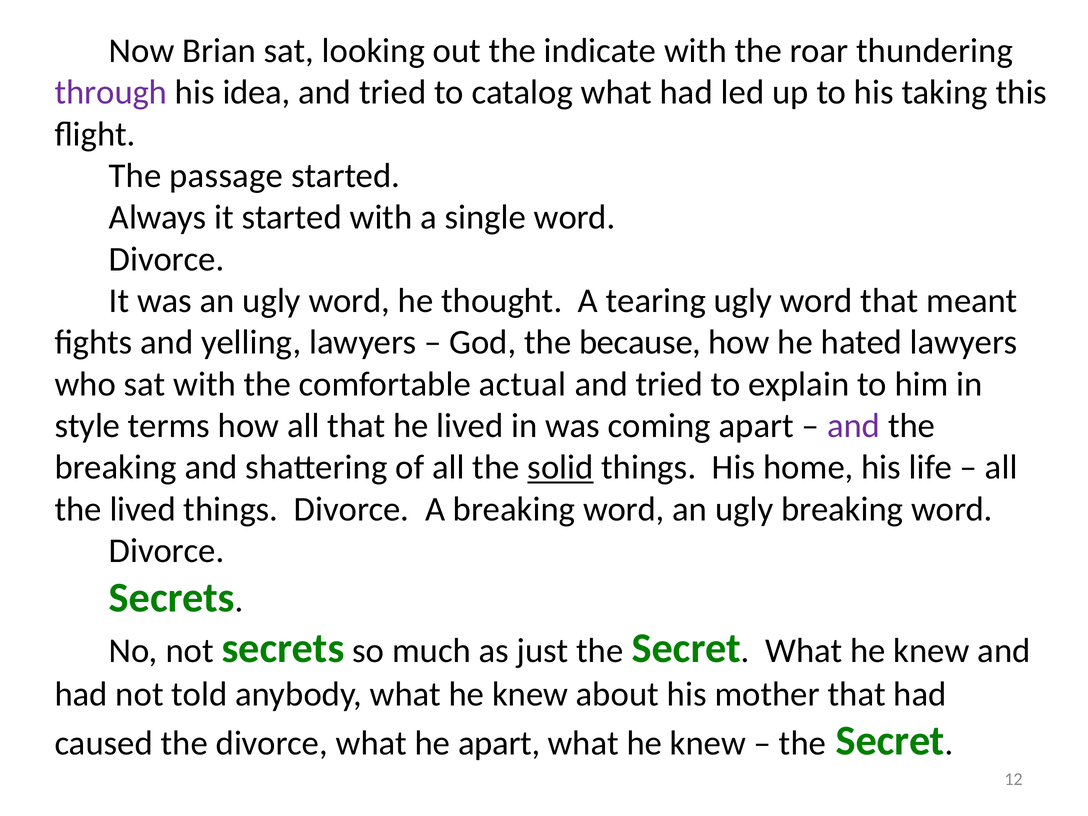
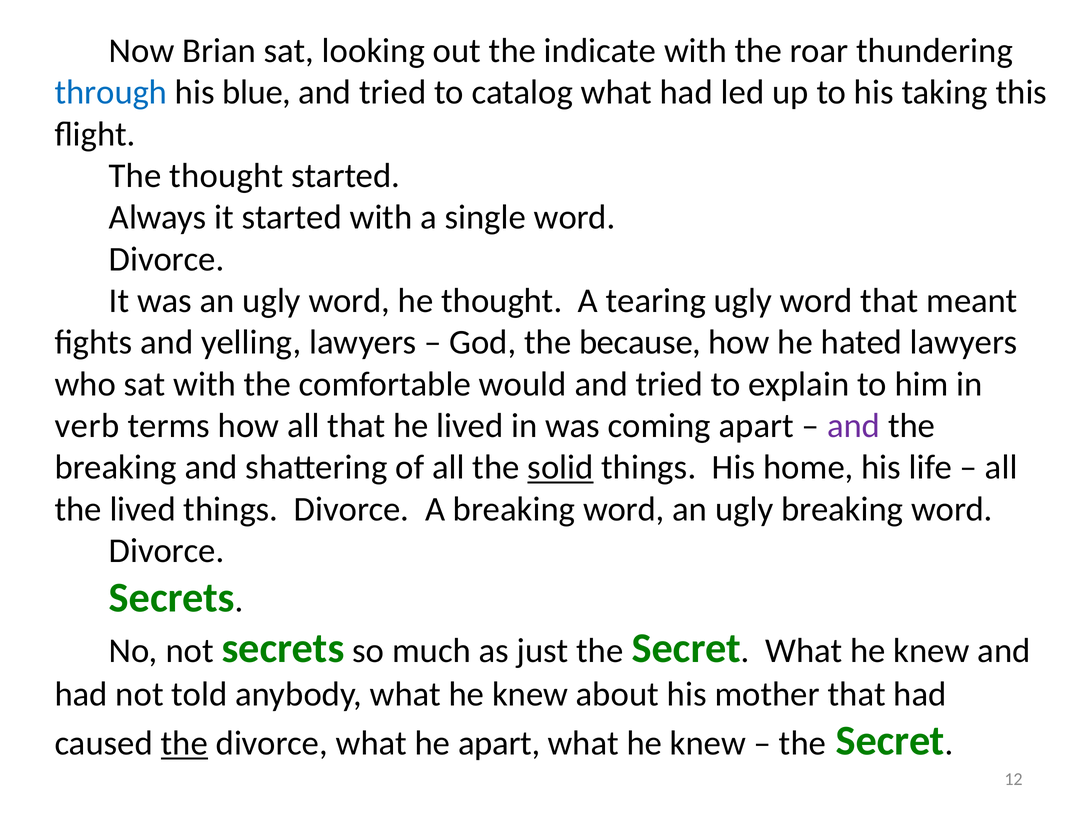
through colour: purple -> blue (111, 92)
idea: idea -> blue (257, 92)
The passage: passage -> thought (226, 176)
actual: actual -> would (523, 384)
style: style -> verb (87, 426)
the underline: none -> present (184, 743)
